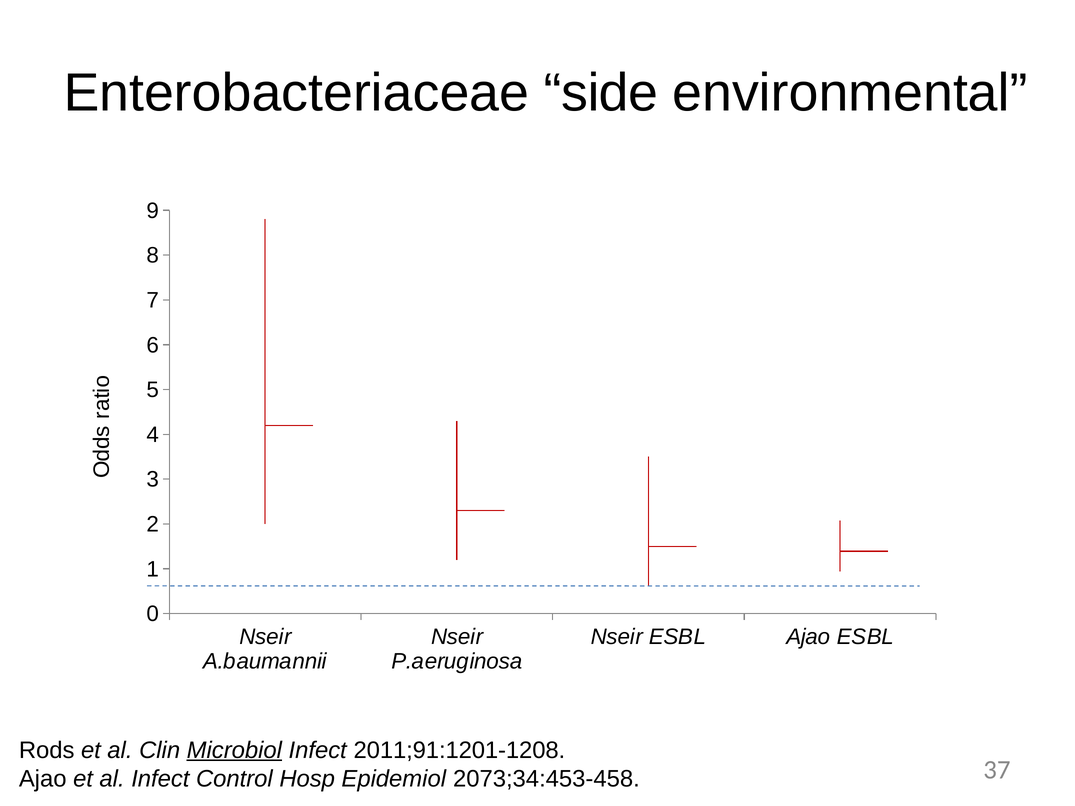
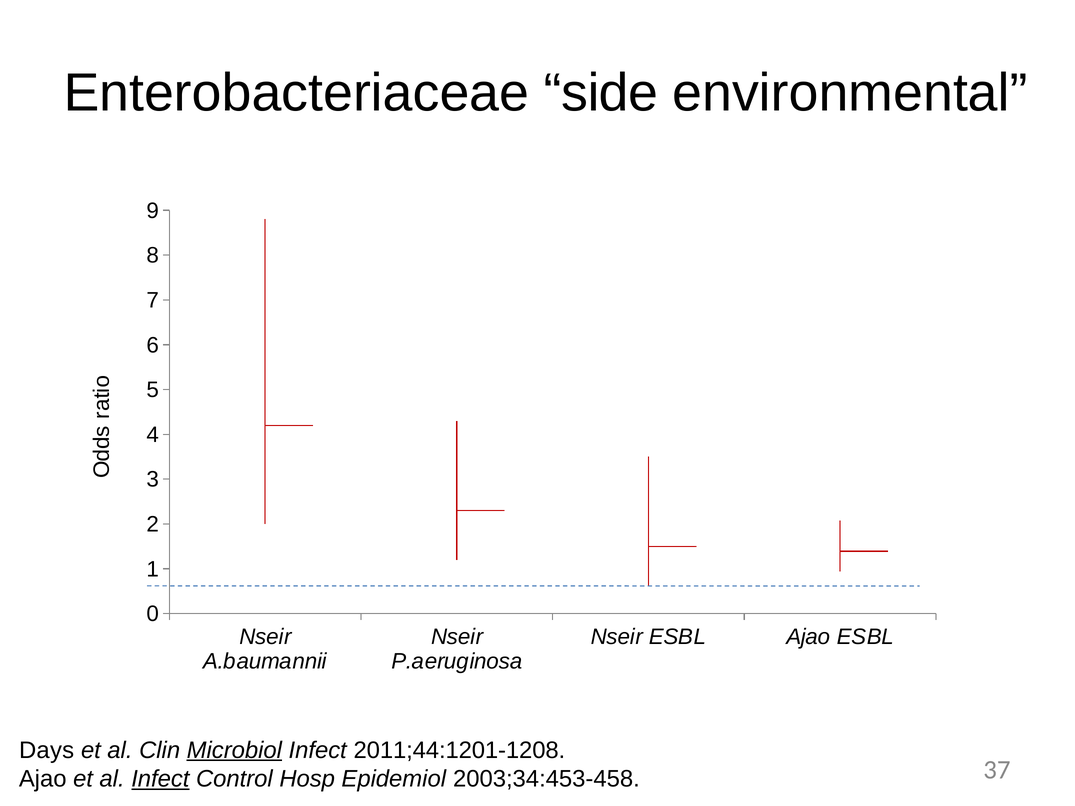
Rods: Rods -> Days (47, 750)
2011;91:1201-1208: 2011;91:1201-1208 -> 2011;44:1201-1208 (459, 750)
Infect underline: none -> present (160, 779)
2073;34:453-458: 2073;34:453-458 -> 2003;34:453-458 (546, 779)
